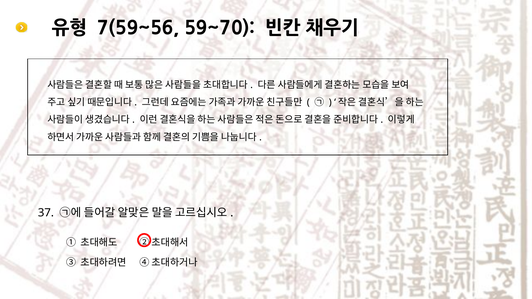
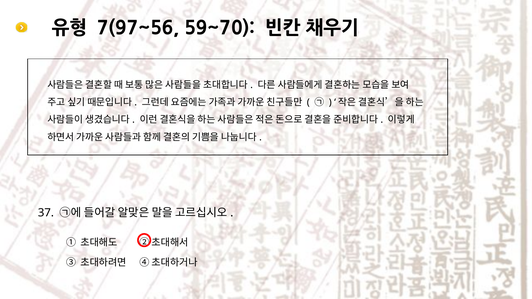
7(59~56: 7(59~56 -> 7(97~56 (138, 28)
